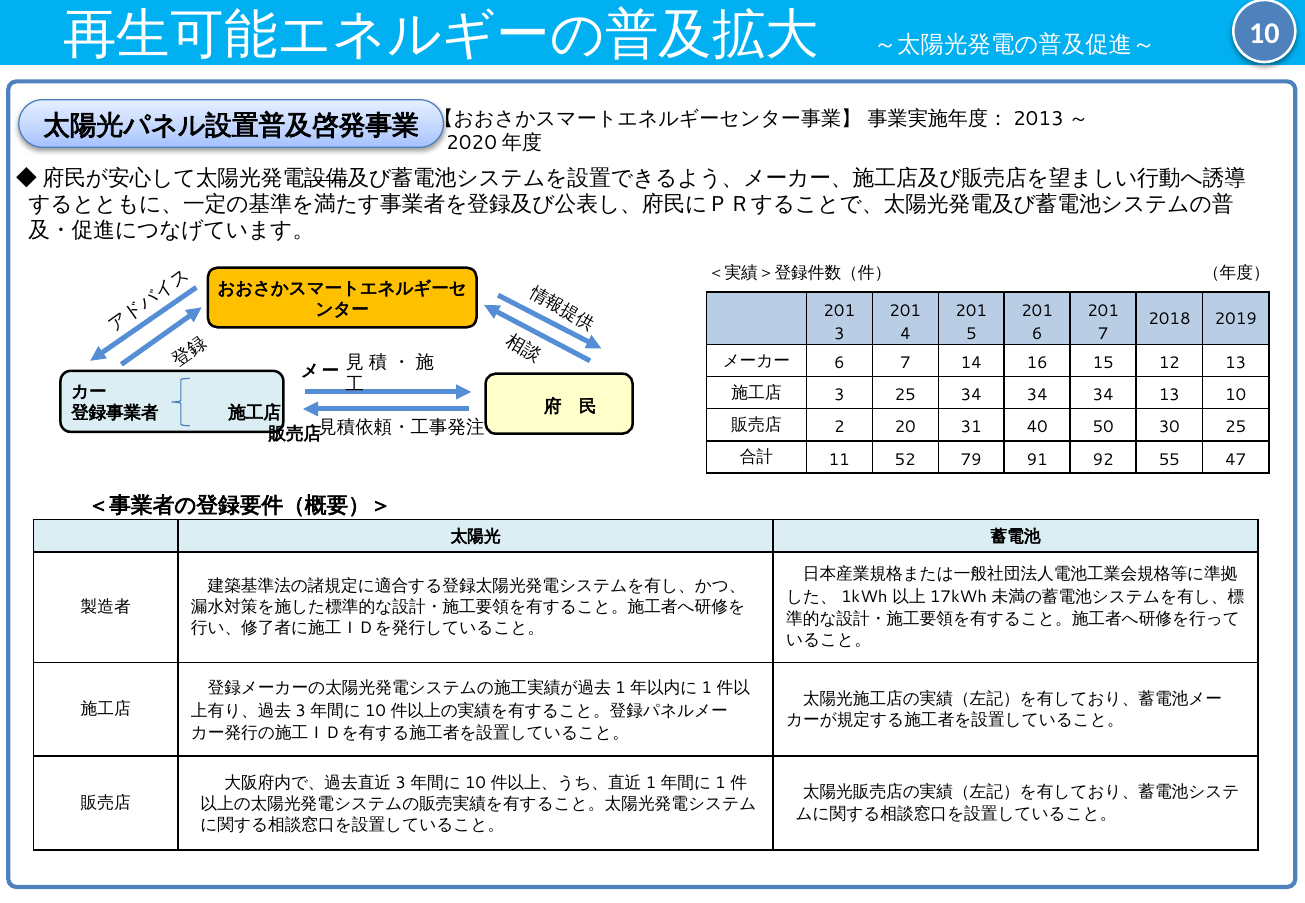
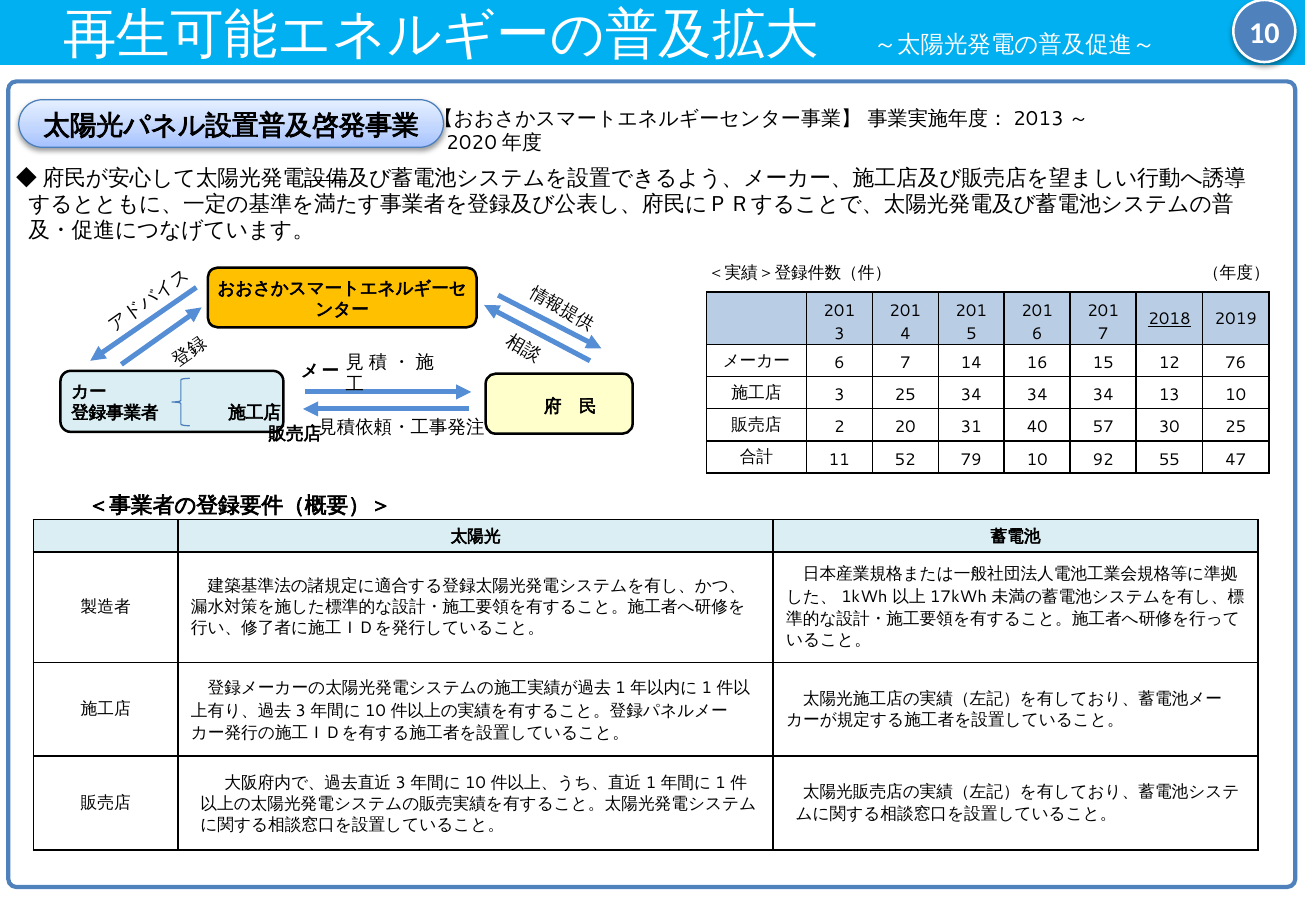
2018 underline: none -> present (1169, 319)
12 13: 13 -> 76 (1236, 363)
50: 50 -> 57 (1103, 428)
79 91: 91 -> 10 (1037, 460)
